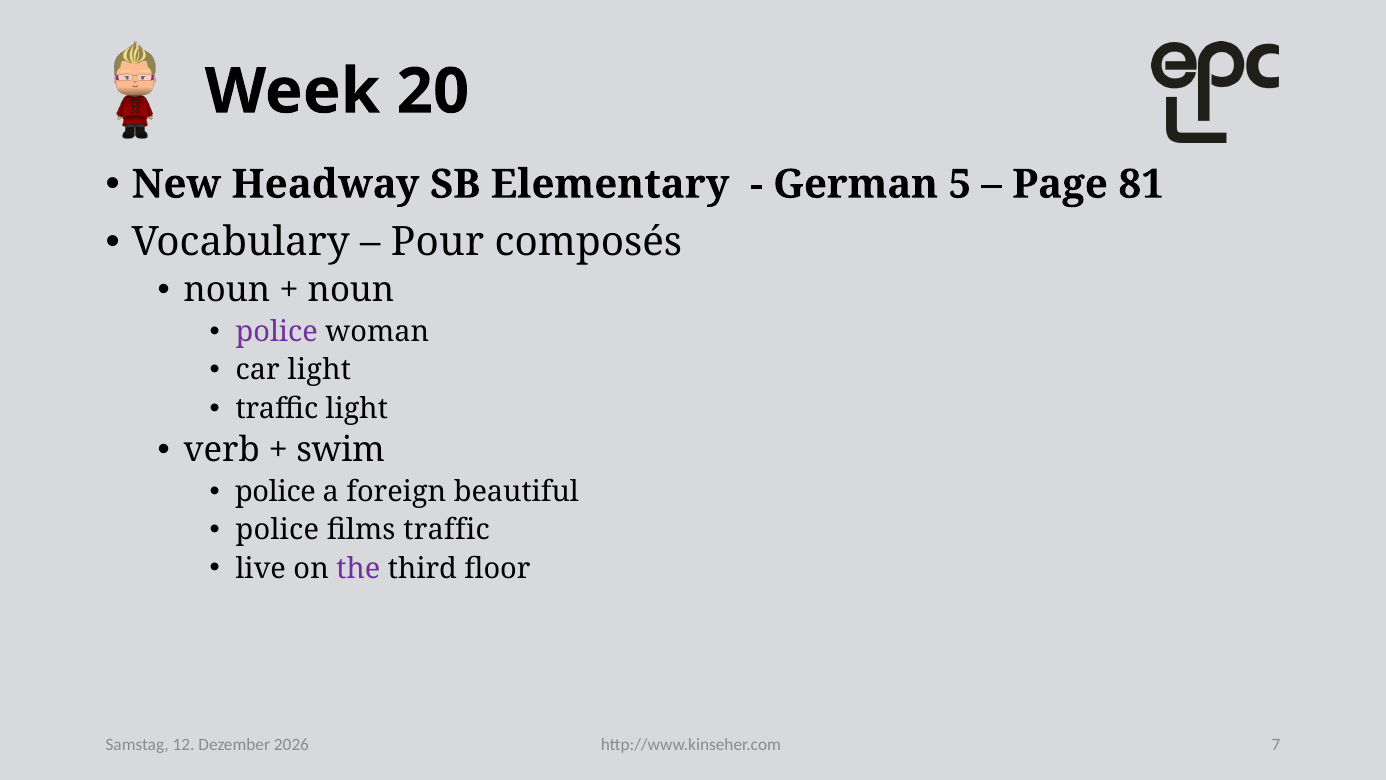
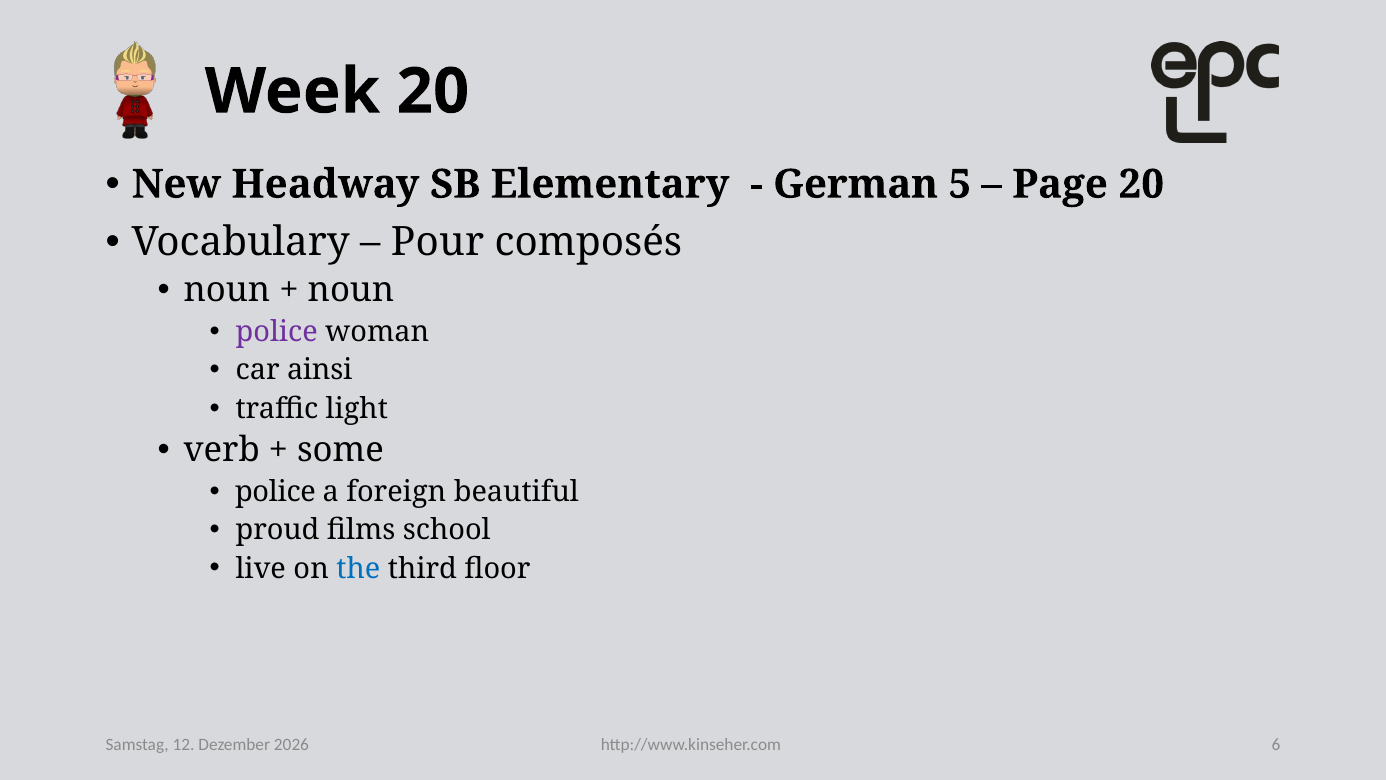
Page 81: 81 -> 20 (1141, 184)
car light: light -> ainsi (320, 370)
swim: swim -> some (340, 450)
police: police -> proud (278, 530)
films traffic: traffic -> school (447, 530)
the colour: purple -> blue (358, 568)
7: 7 -> 6 (1276, 744)
